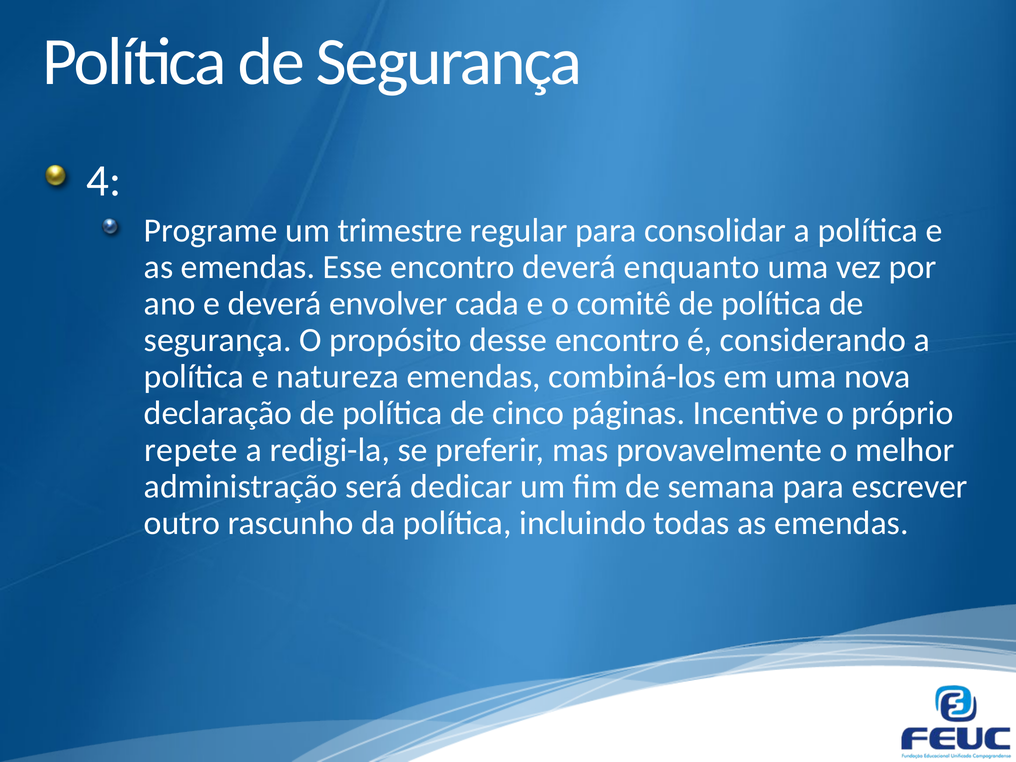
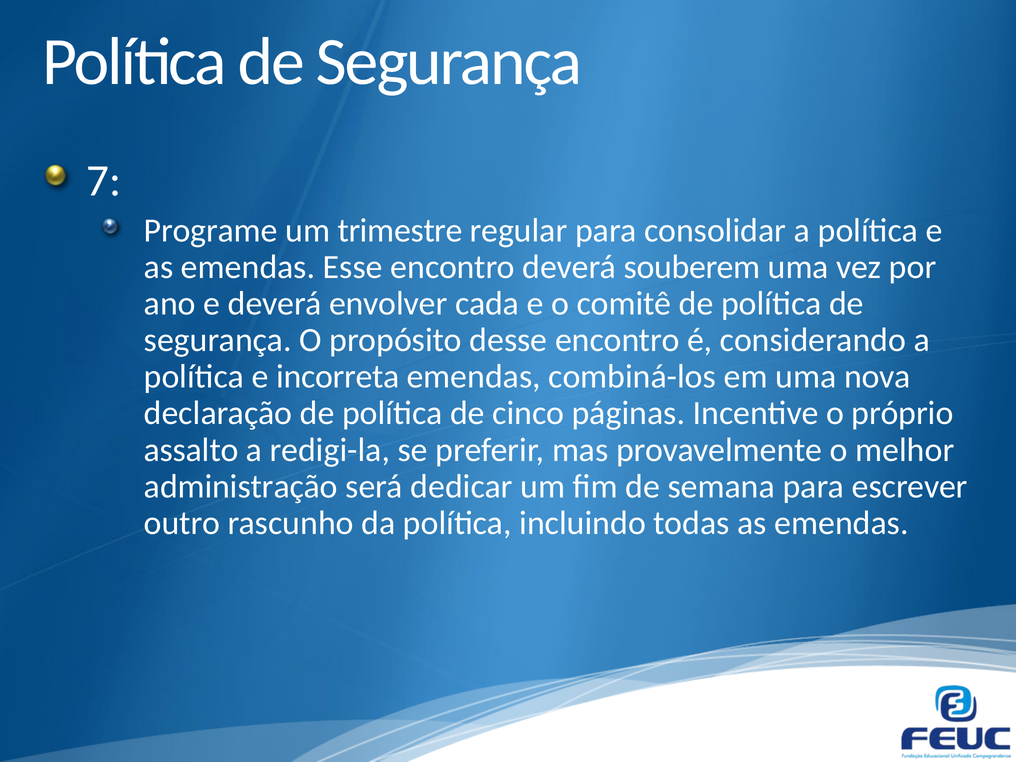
4: 4 -> 7 (104, 181)
enquanto: enquanto -> souberem (692, 267)
natureza: natureza -> incorreta (338, 377)
repete: repete -> assalto (191, 450)
